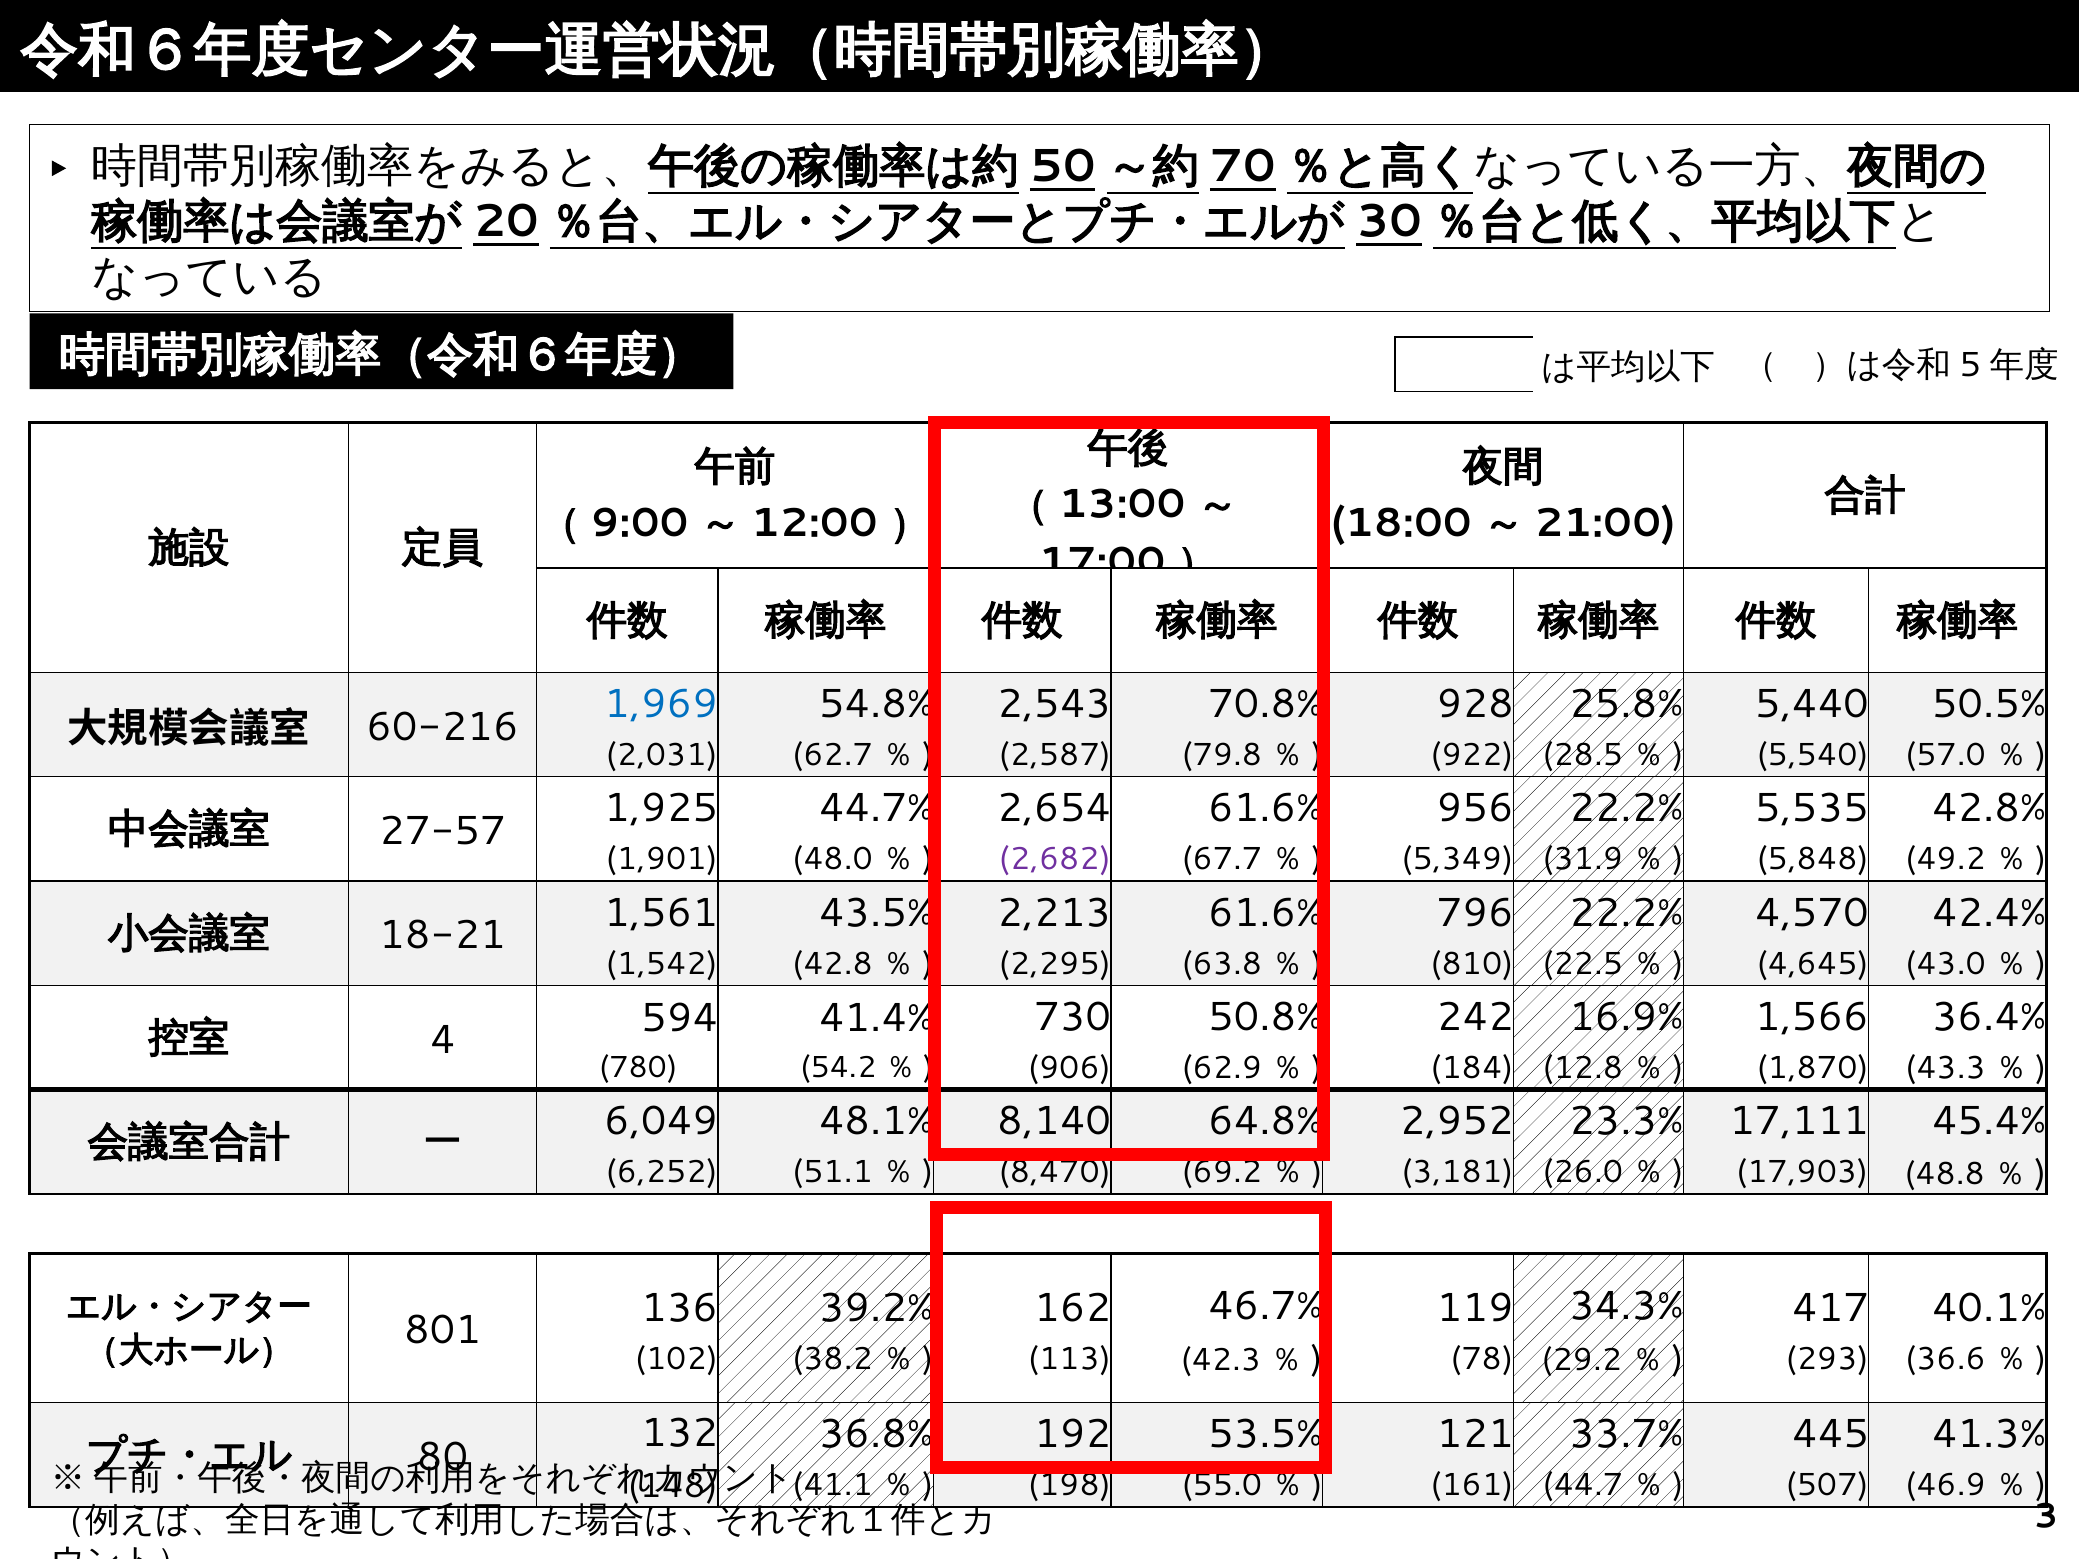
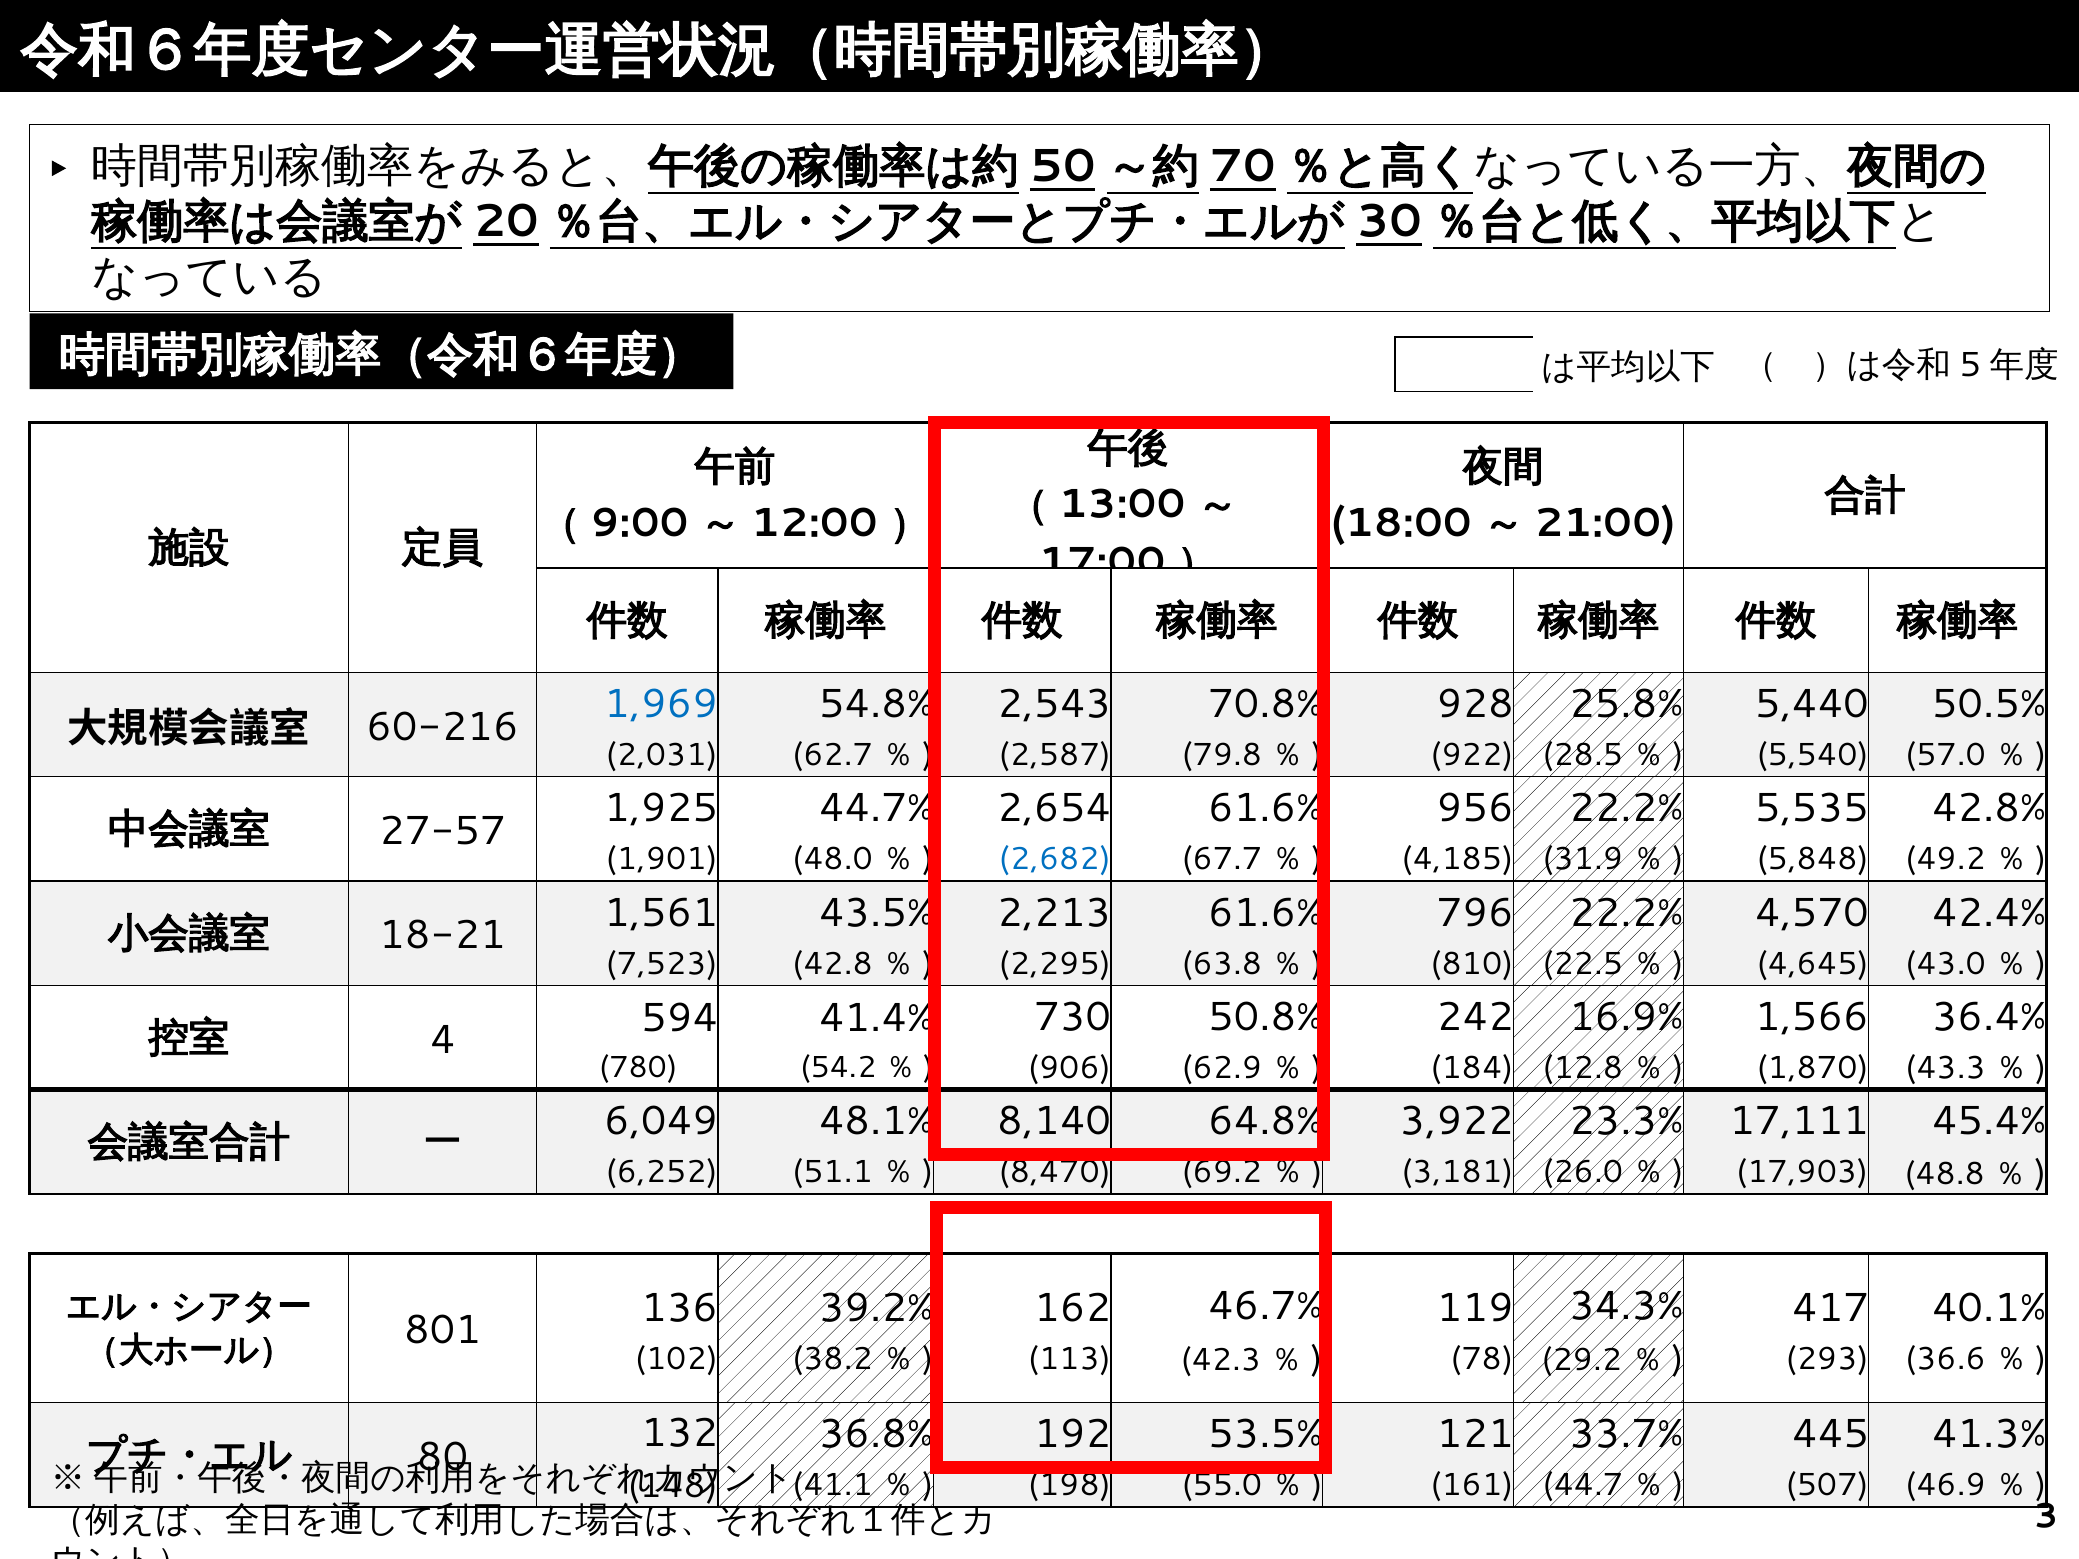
2,682 colour: purple -> blue (1055, 860)
5,349: 5,349 -> 4,185 (1457, 860)
1,542: 1,542 -> 7,523 (662, 964)
2,952: 2,952 -> 3,922 (1457, 1122)
